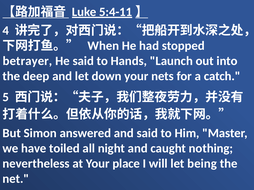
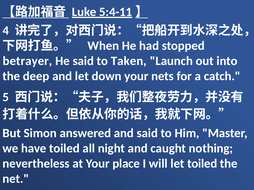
Hands: Hands -> Taken (129, 61)
let being: being -> toiled (202, 164)
